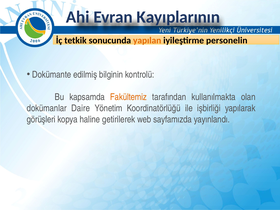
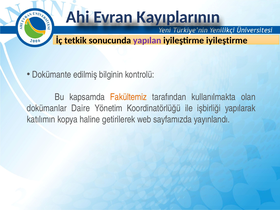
yapılan colour: orange -> purple (147, 40)
iyileştirme personelin: personelin -> iyileştirme (227, 40)
görüşleri: görüşleri -> katılımın (41, 119)
